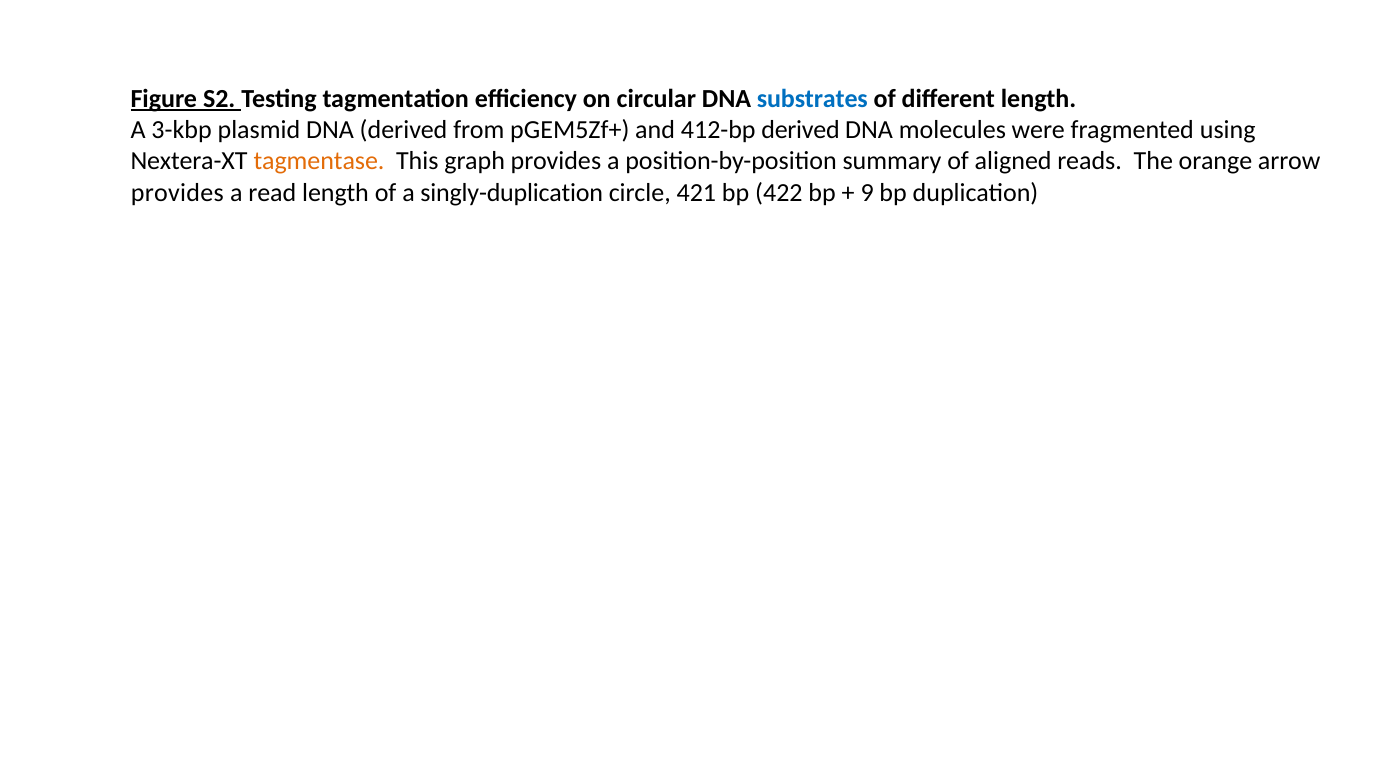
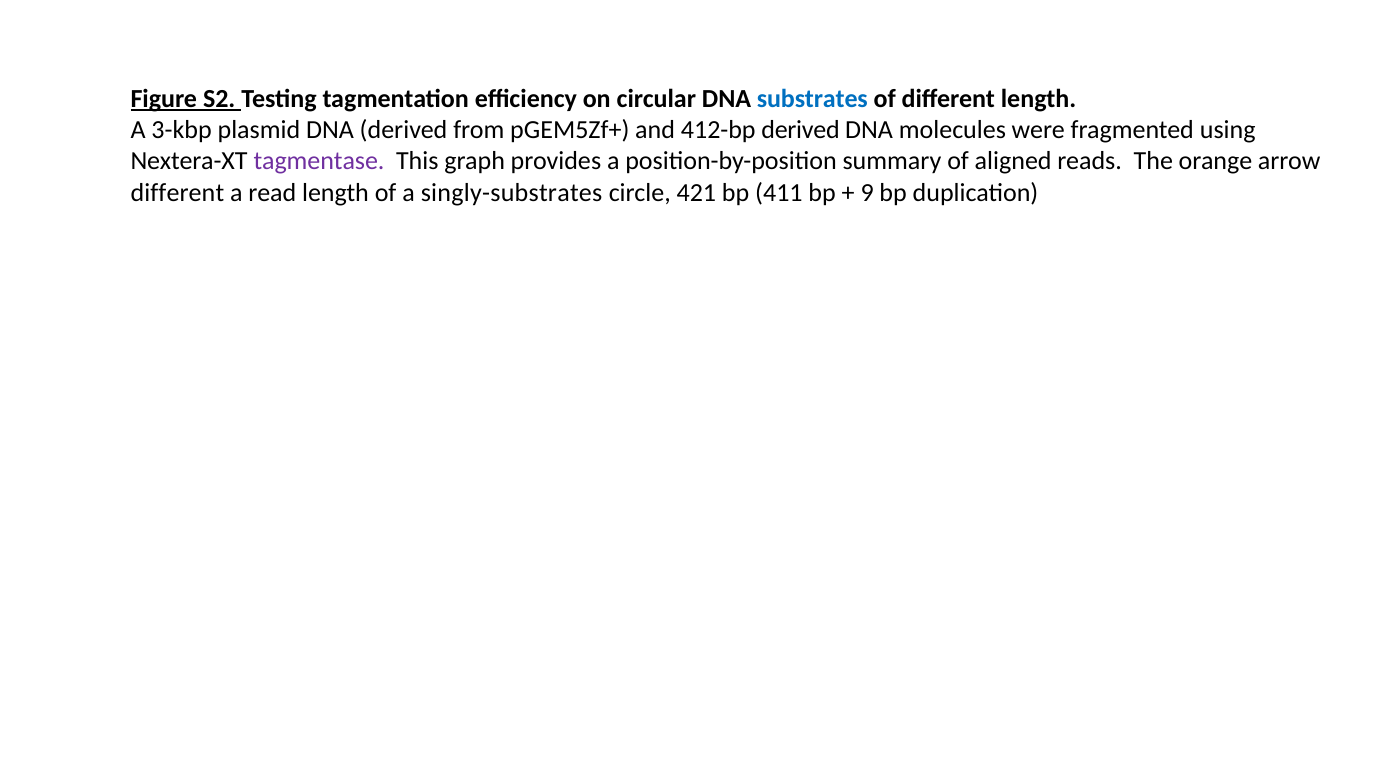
tagmentase colour: orange -> purple (319, 161)
provides: provides -> different (177, 192)
singly-duplication: singly-duplication -> singly-substrates (512, 192)
422: 422 -> 411 (779, 192)
